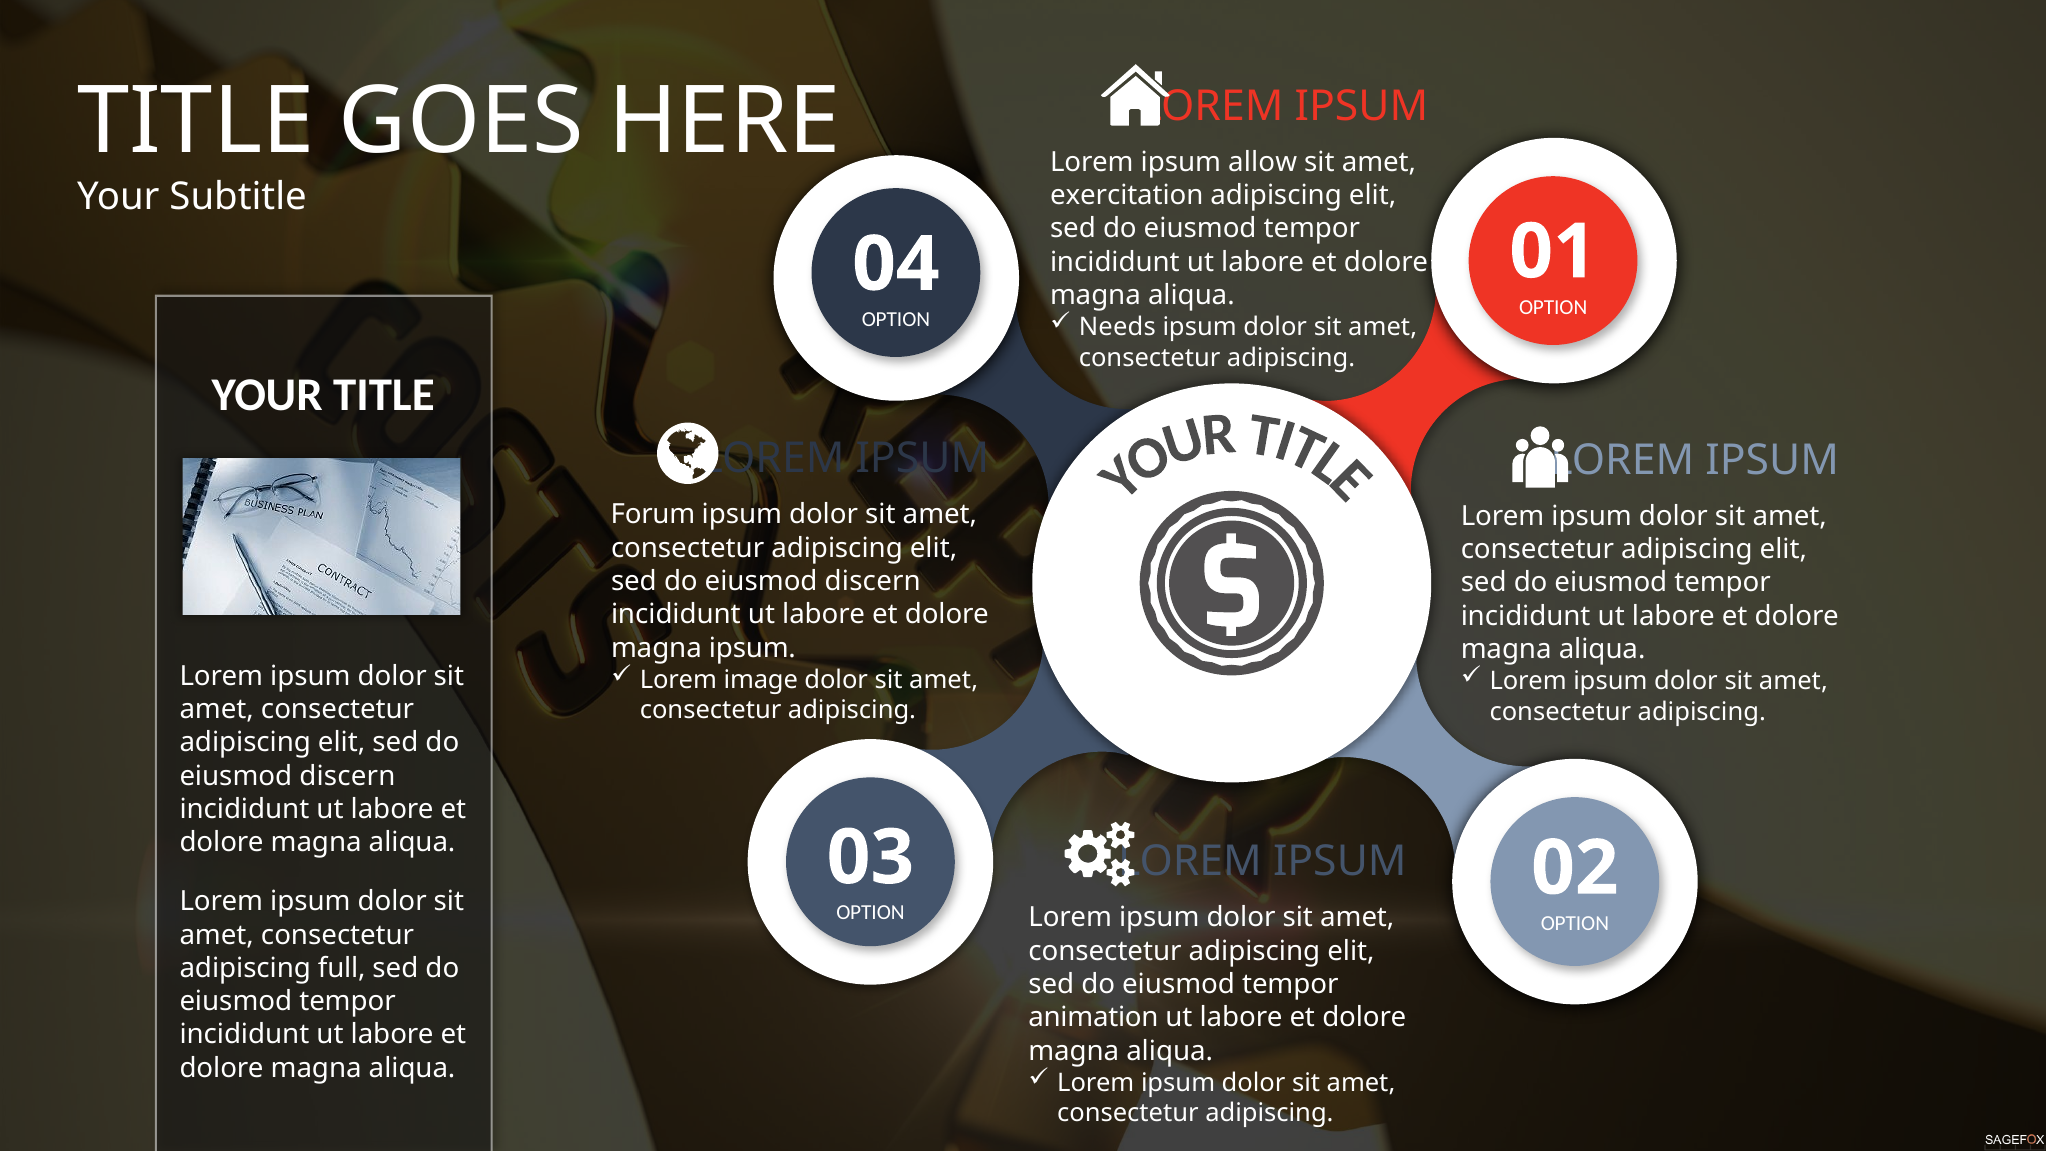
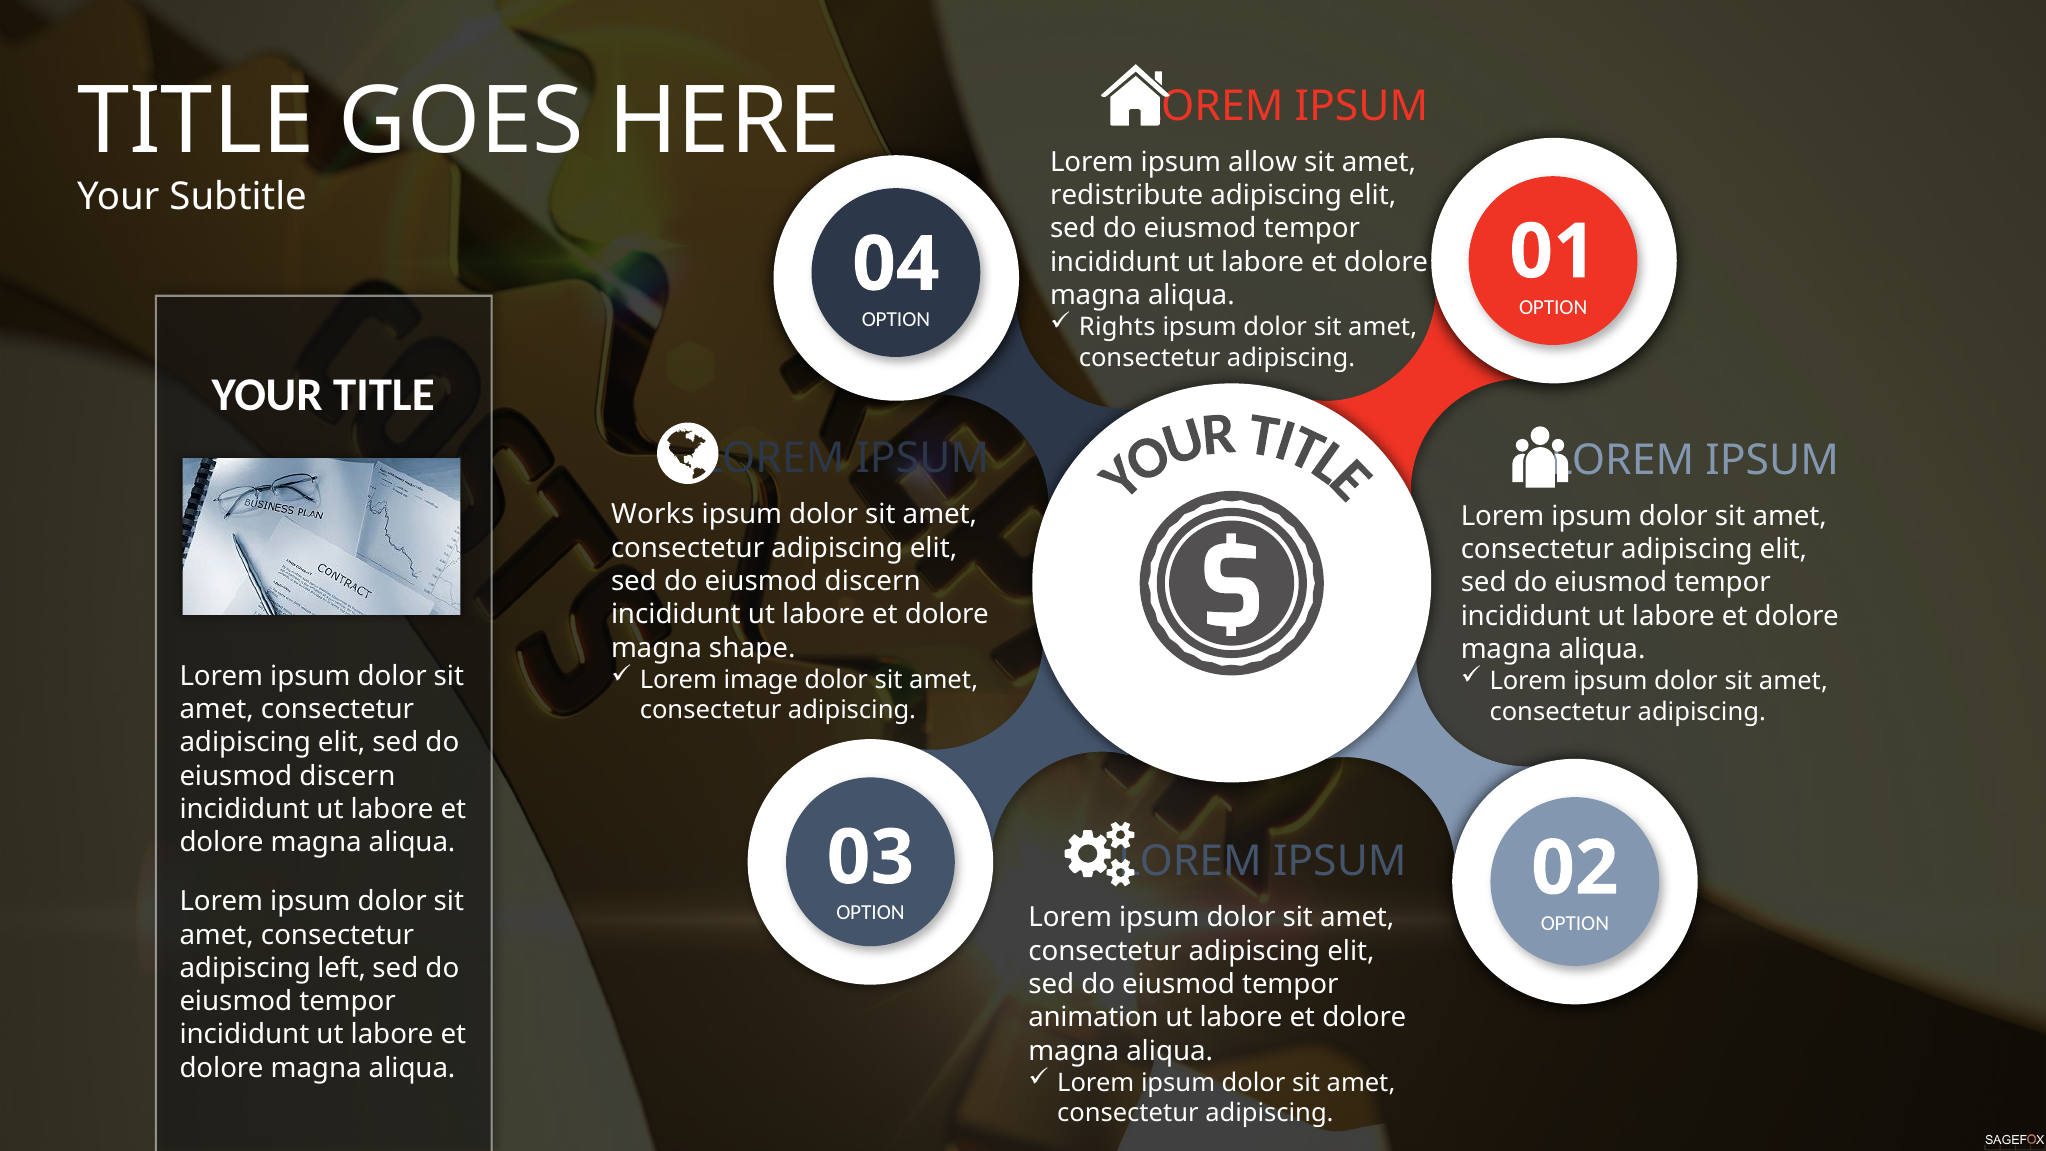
exercitation: exercitation -> redistribute (1127, 195)
Needs: Needs -> Rights (1117, 327)
Forum: Forum -> Works (653, 515)
magna ipsum: ipsum -> shape (752, 648)
full: full -> left (342, 968)
